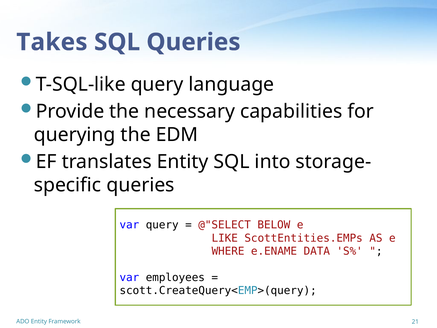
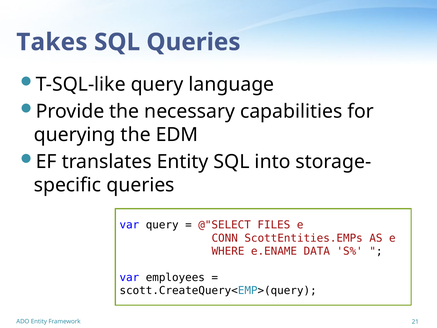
BELOW: BELOW -> FILES (274, 225)
LIKE: LIKE -> CONN (225, 238)
